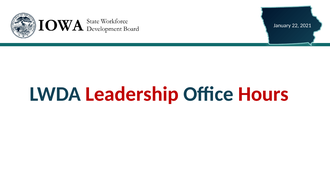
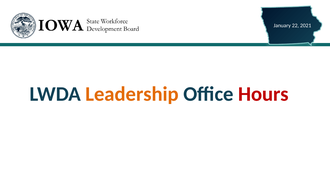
Leadership colour: red -> orange (132, 94)
